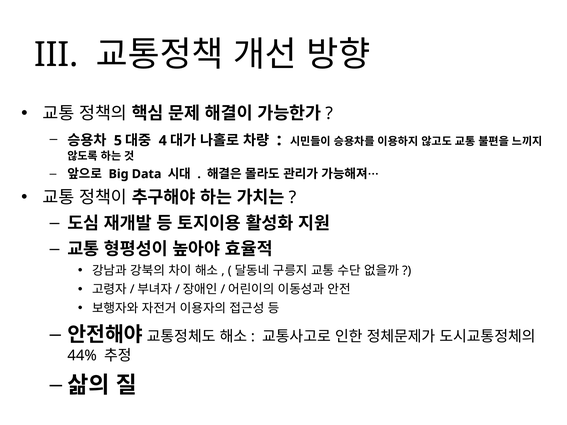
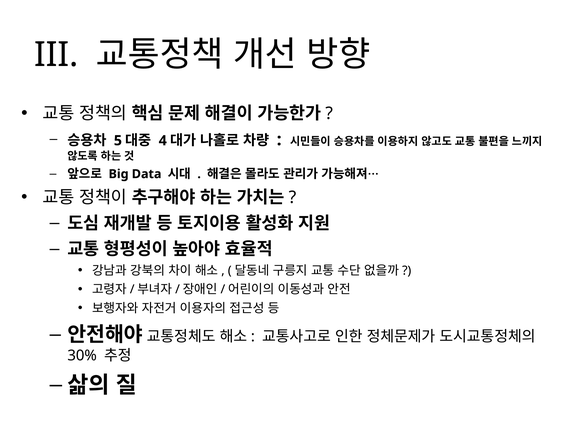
44%: 44% -> 30% (82, 356)
